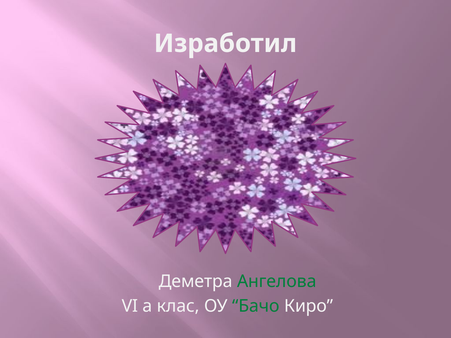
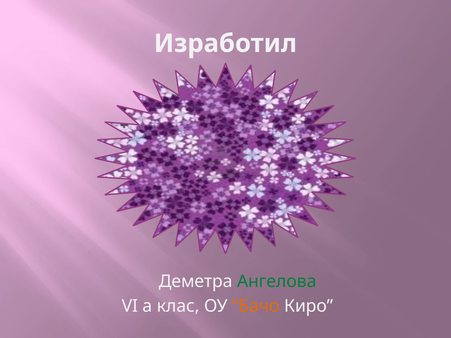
Бачо colour: green -> orange (256, 306)
